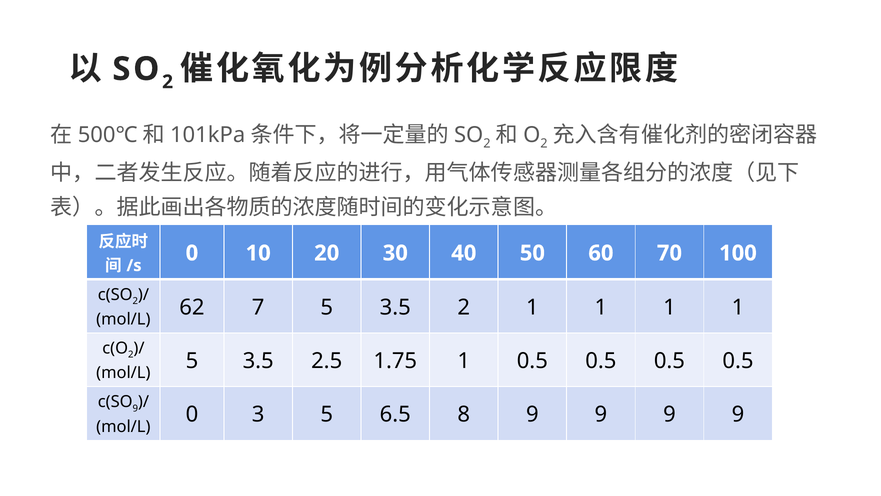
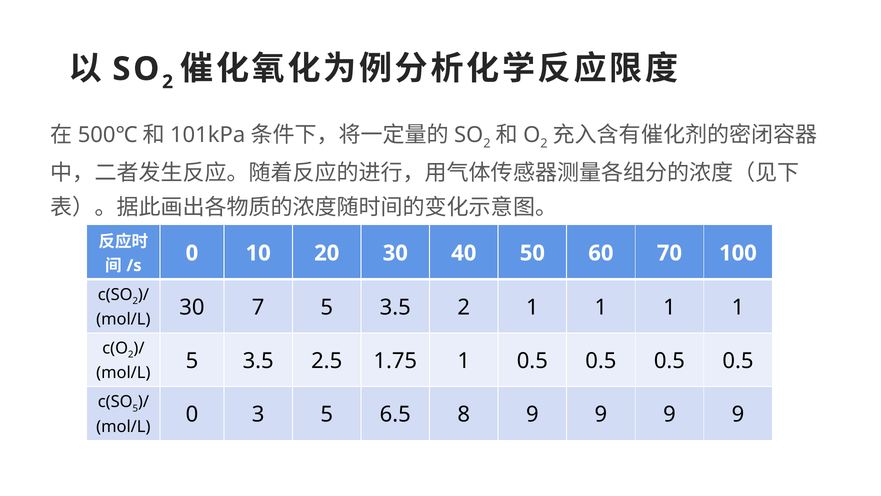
mol/L 62: 62 -> 30 (192, 307)
9: 9 -> 5 (135, 408)
